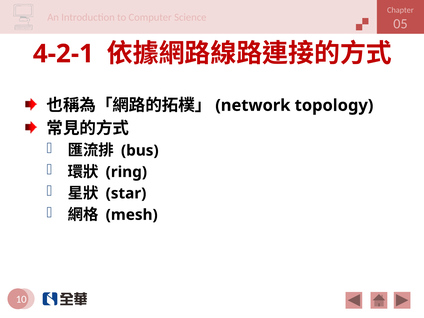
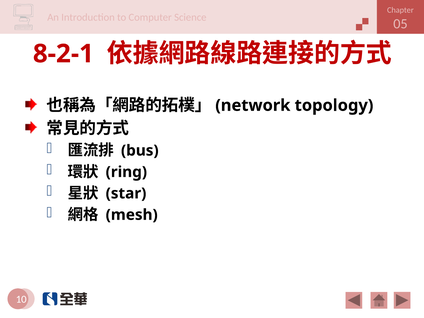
4-2-1: 4-2-1 -> 8-2-1 (63, 54)
